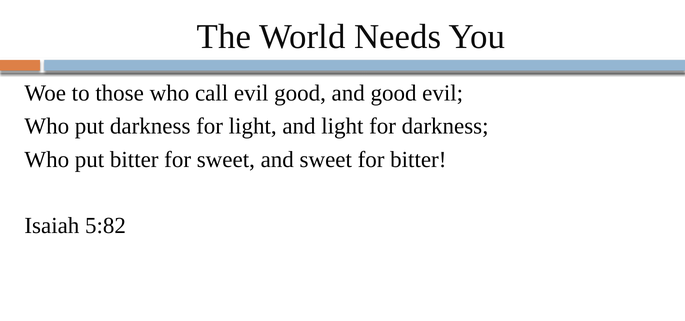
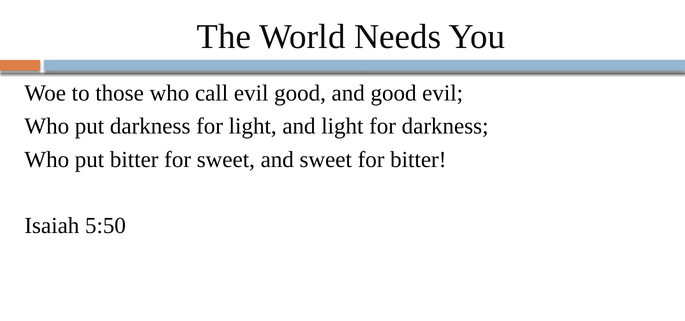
5:82: 5:82 -> 5:50 (106, 226)
